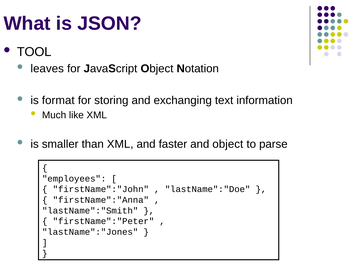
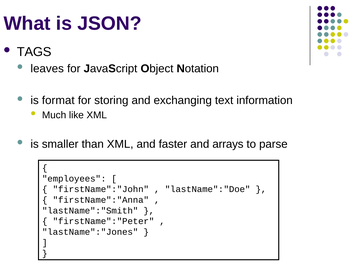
TOOL: TOOL -> TAGS (34, 52)
and object: object -> arrays (228, 144)
